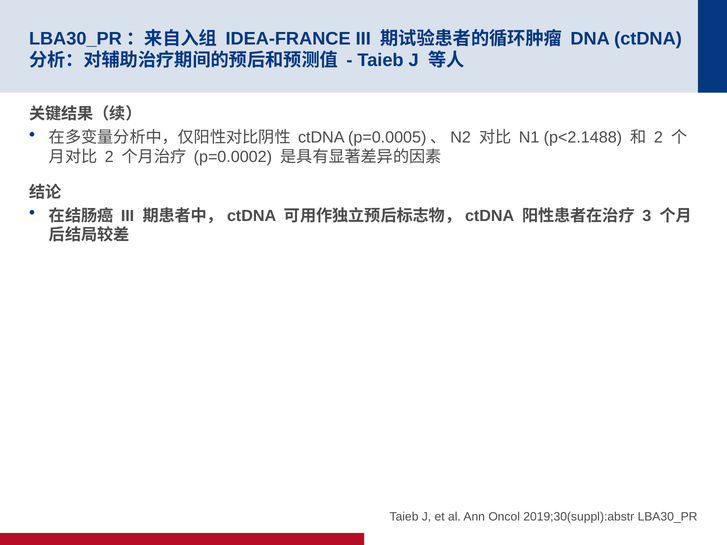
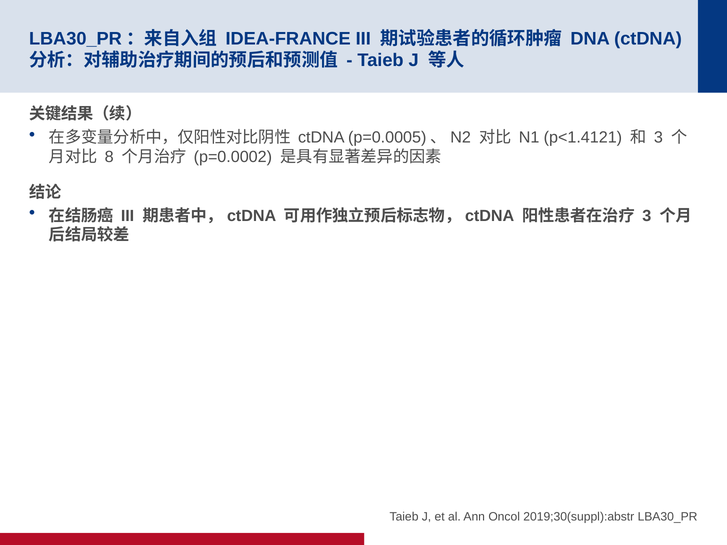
p<2.1488: p<2.1488 -> p<1.4121 (583, 138)
2: 2 -> 3 (658, 138)
2: 2 -> 8 (109, 157)
